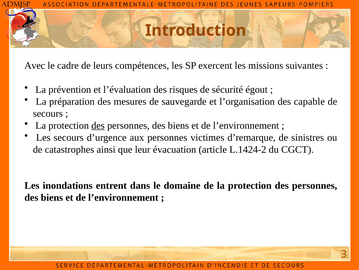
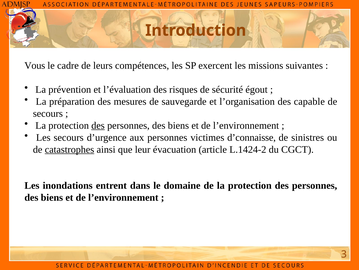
Avec: Avec -> Vous (35, 65)
d’remarque: d’remarque -> d’connaisse (252, 137)
catastrophes underline: none -> present (69, 149)
